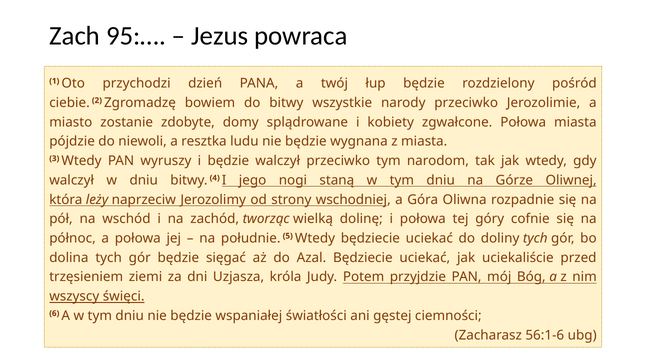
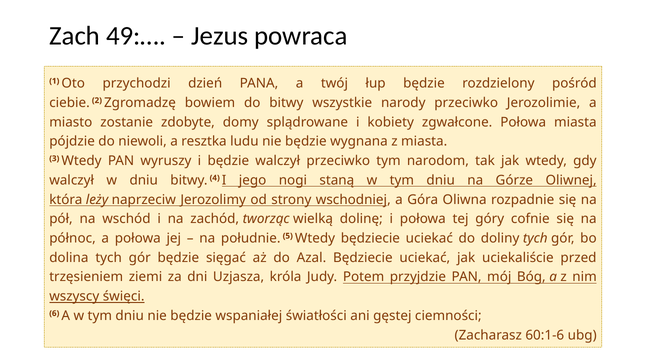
95:…: 95:… -> 49:… (136, 36)
56:1-6: 56:1-6 -> 60:1-6 (545, 335)
